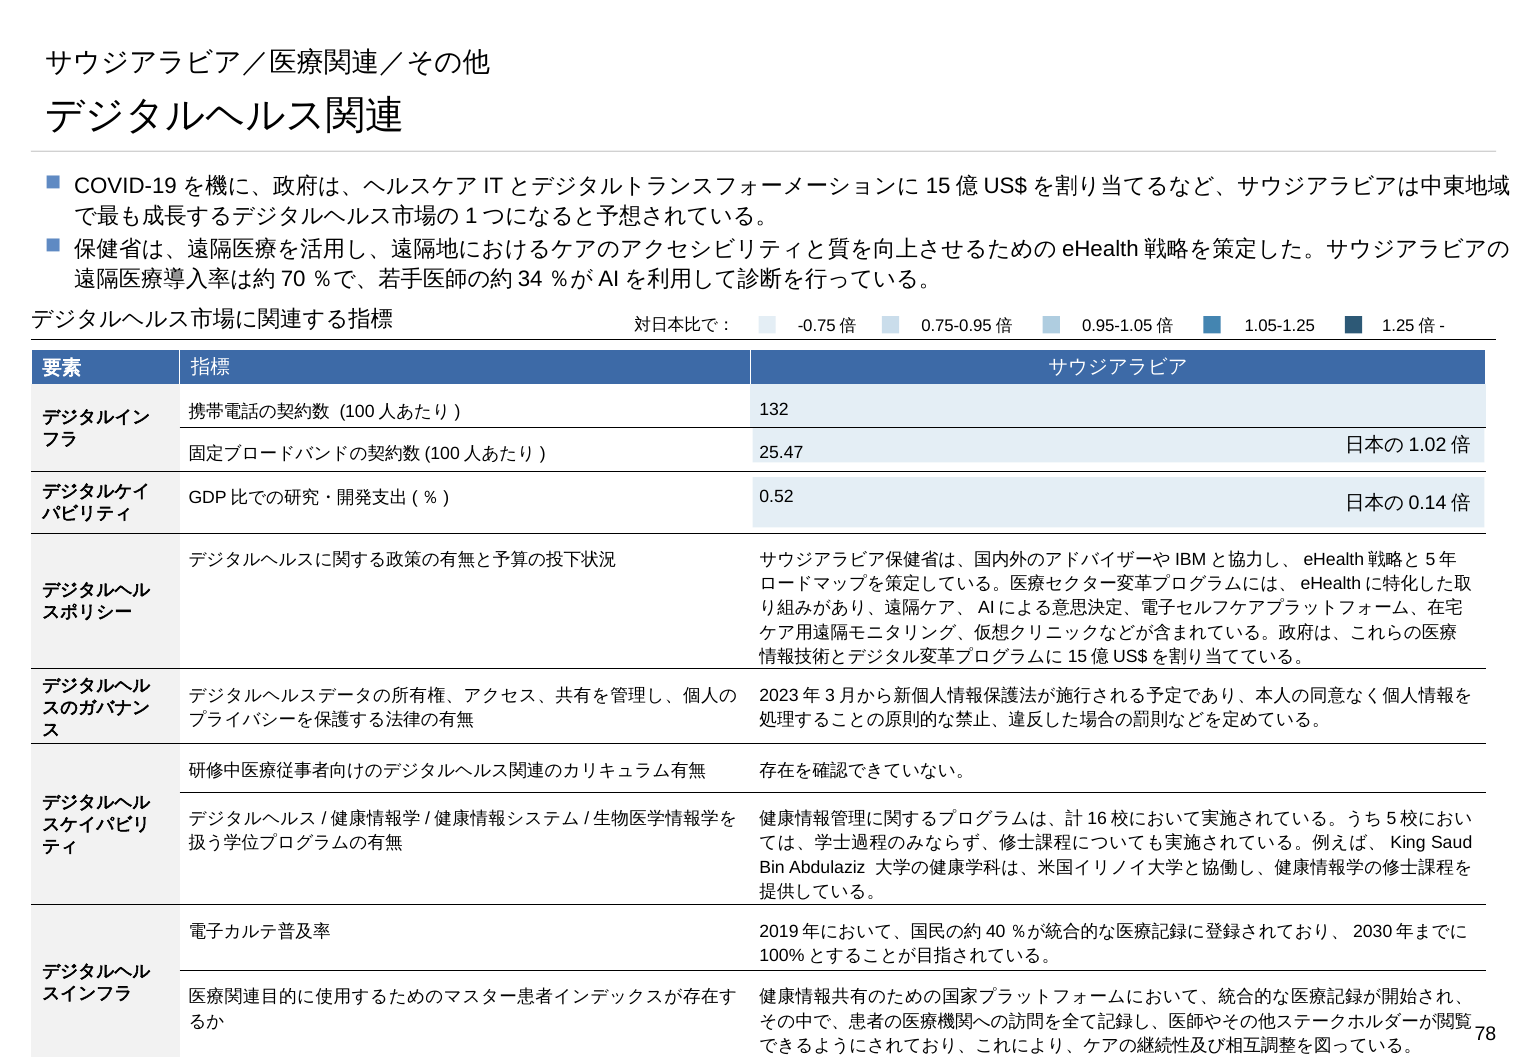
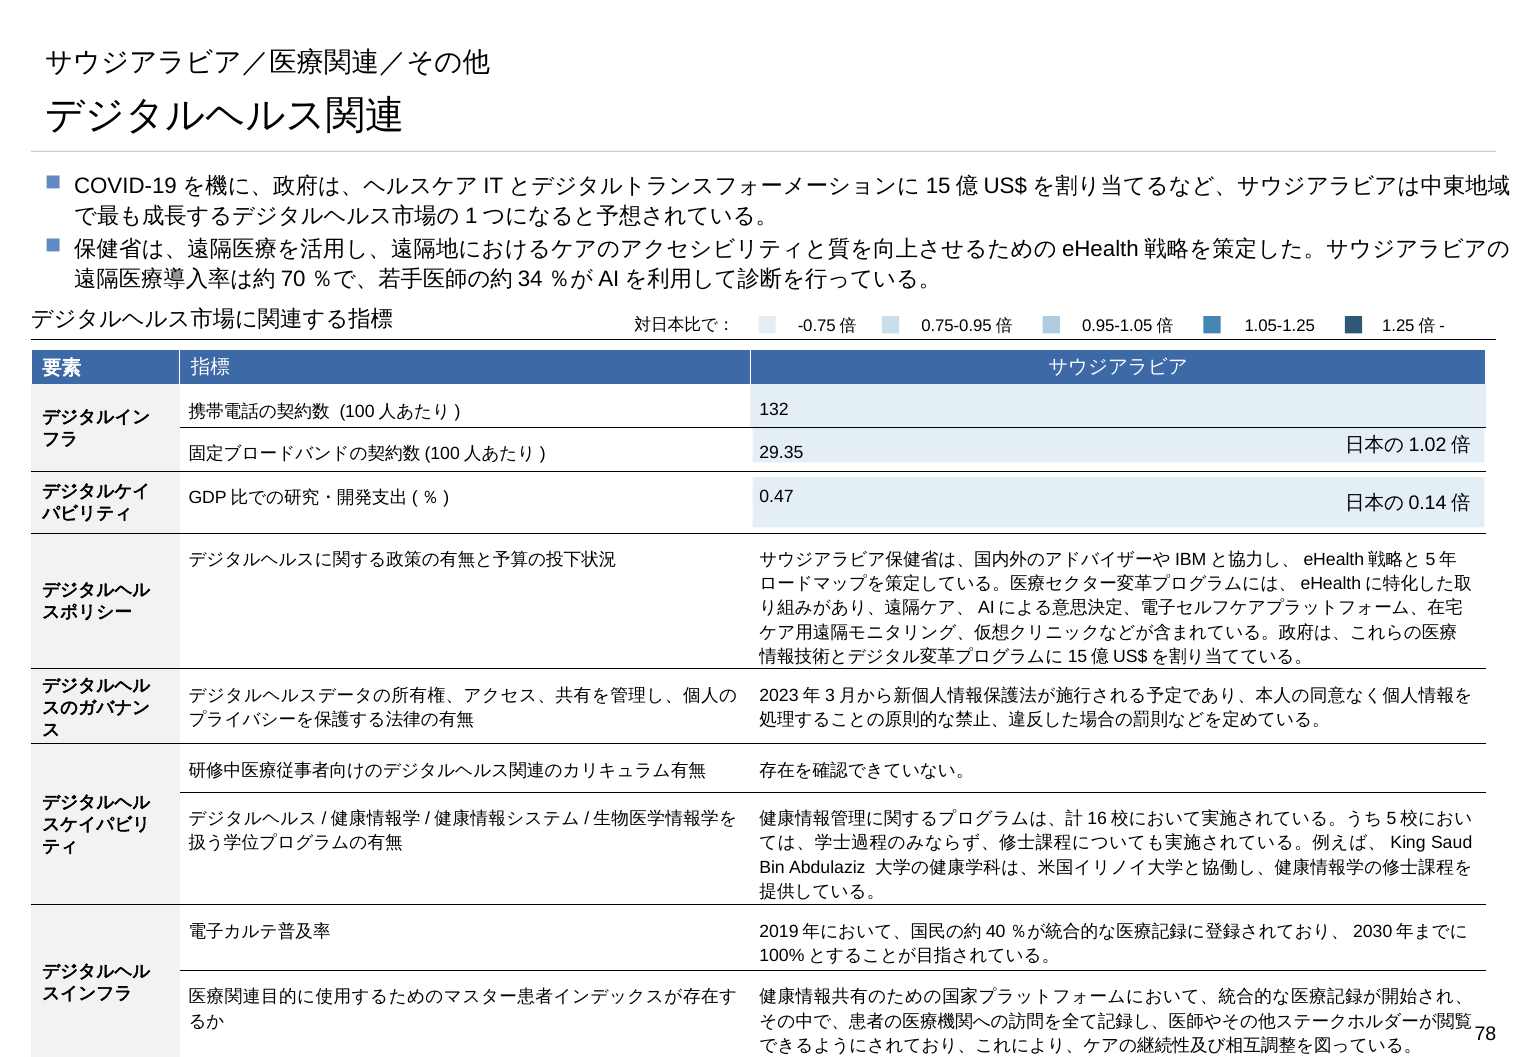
25.47: 25.47 -> 29.35 (781, 453)
0.52: 0.52 -> 0.47 (777, 497)
